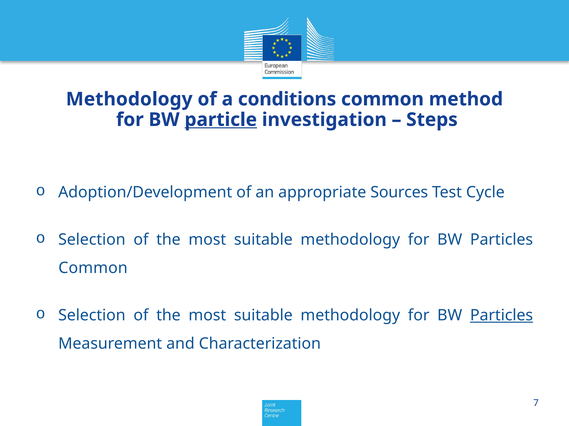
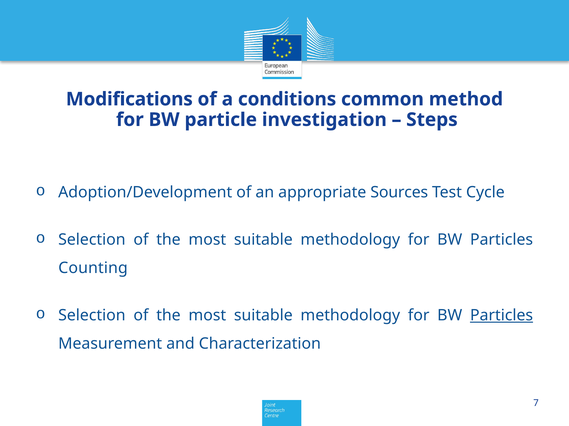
Methodology: Methodology -> Modifications (129, 99)
particle underline: present -> none (221, 120)
Common: Common -> Counting (93, 269)
